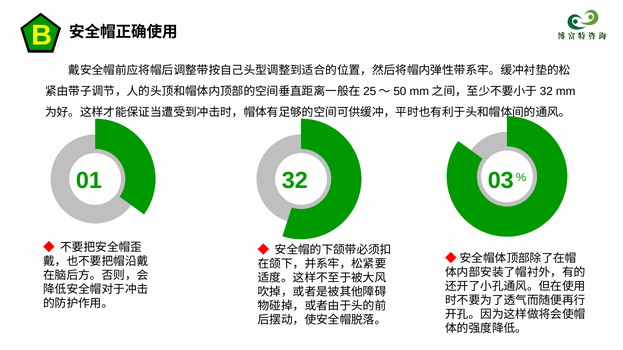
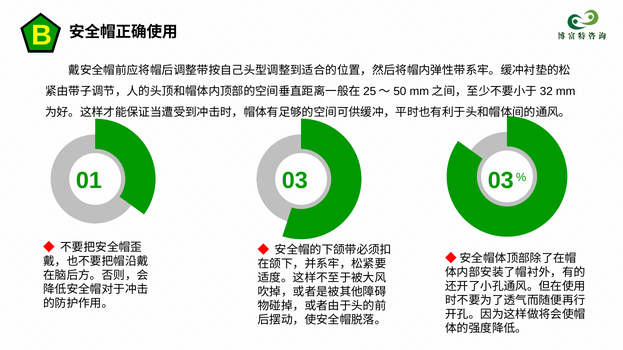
01 32: 32 -> 03 (295, 181)
